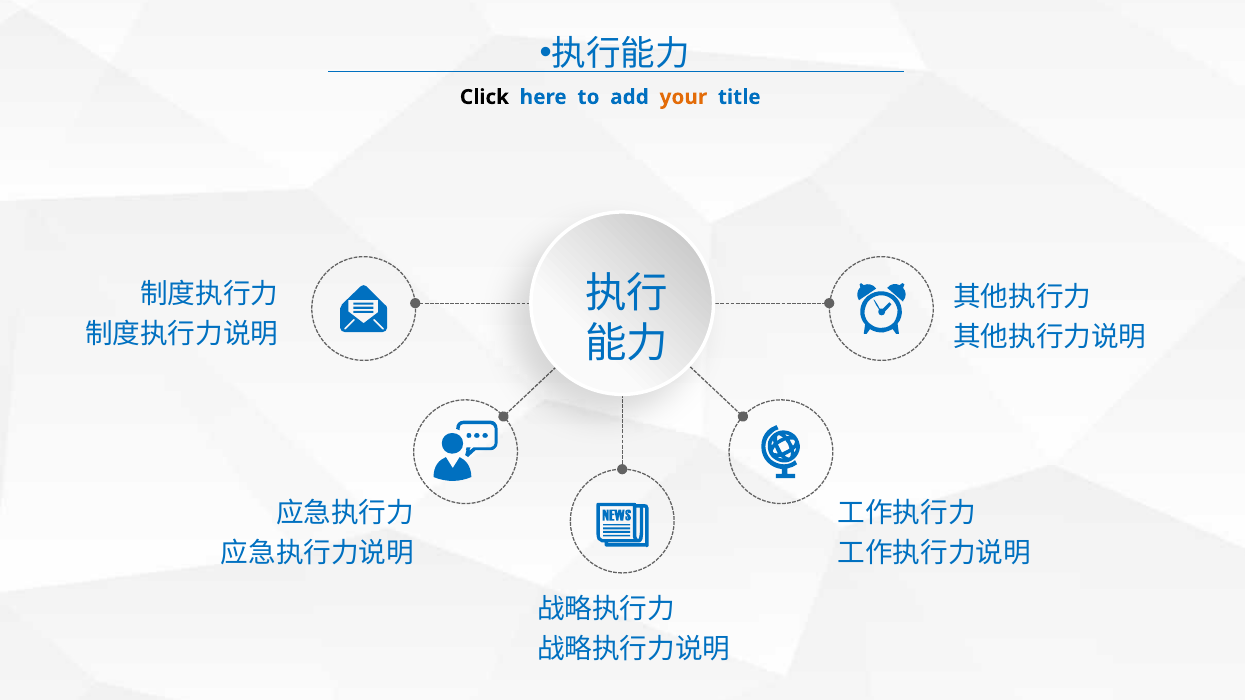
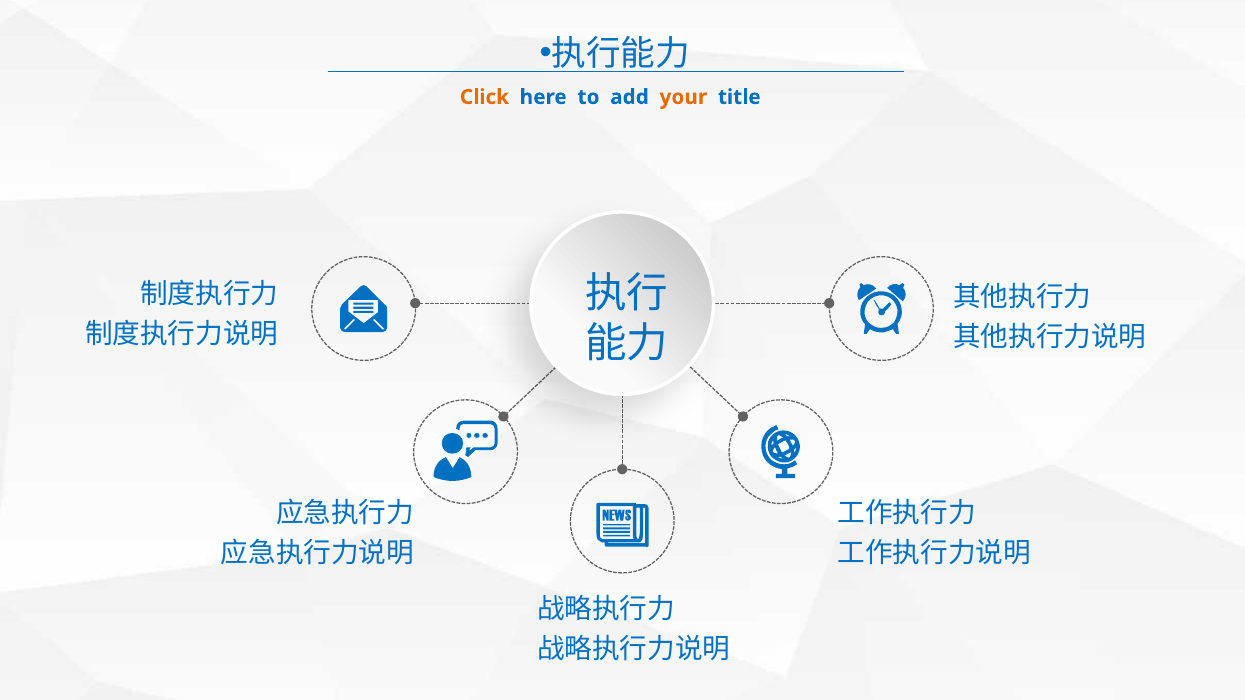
Click colour: black -> orange (484, 97)
